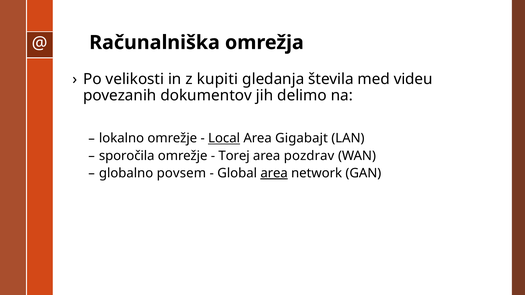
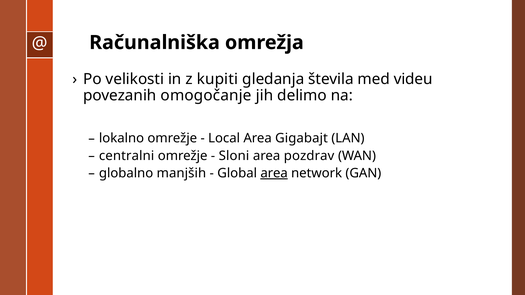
dokumentov: dokumentov -> omogočanje (206, 96)
Local underline: present -> none (224, 138)
sporočila: sporočila -> centralni (127, 156)
Torej: Torej -> Sloni (234, 156)
povsem: povsem -> manjših (181, 173)
